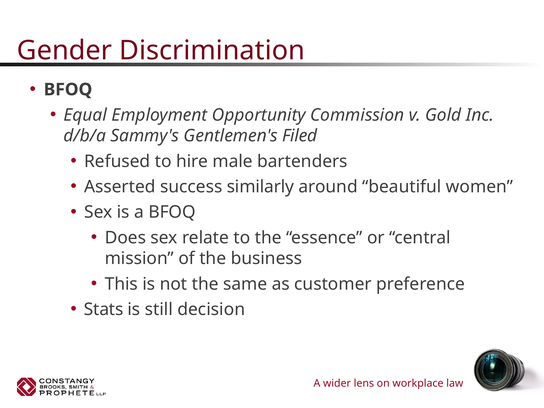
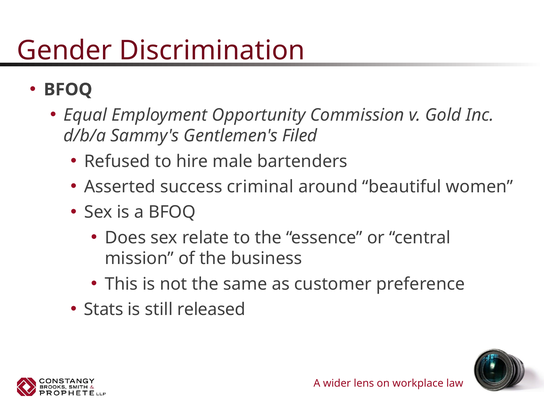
similarly: similarly -> criminal (260, 187)
decision: decision -> released (211, 309)
